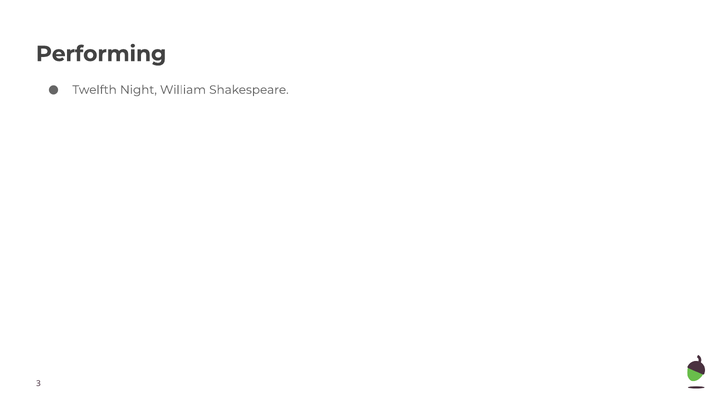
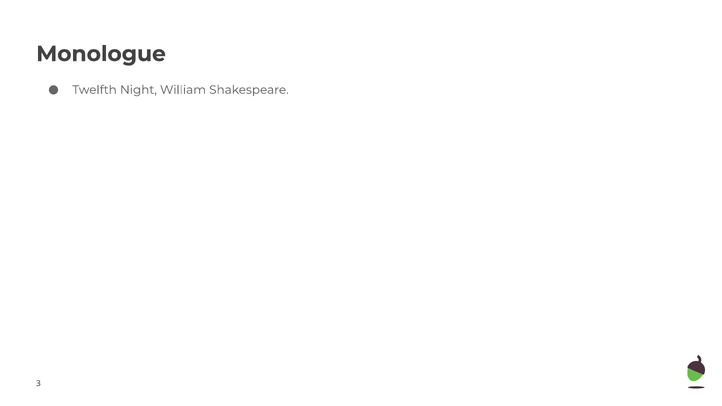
Performing: Performing -> Monologue (101, 54)
